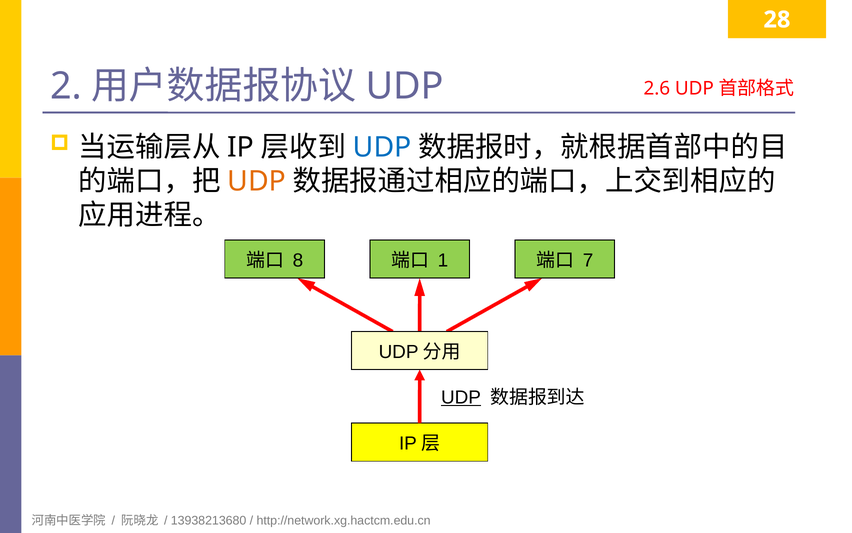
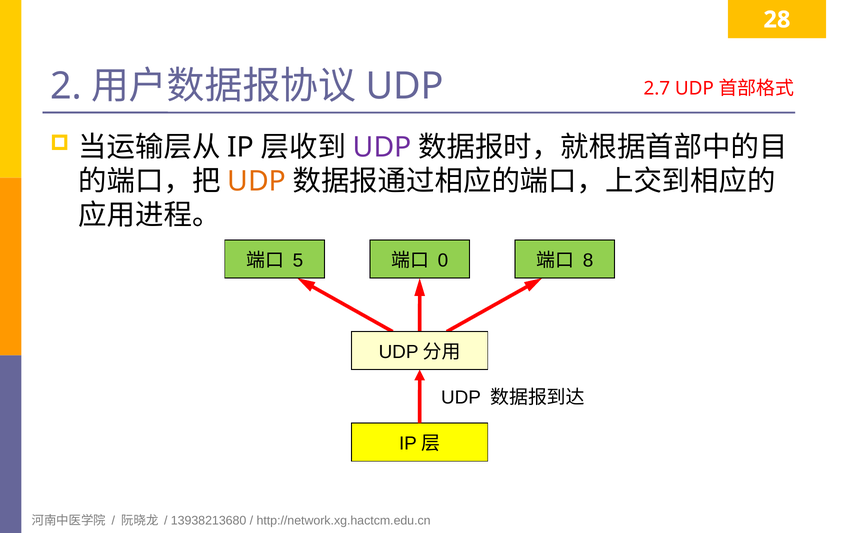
2.6: 2.6 -> 2.7 (657, 88)
UDP colour: blue -> purple (382, 147)
8: 8 -> 5 (298, 260)
1: 1 -> 0 (443, 260)
7: 7 -> 8 (588, 260)
UDP underline: present -> none (461, 397)
